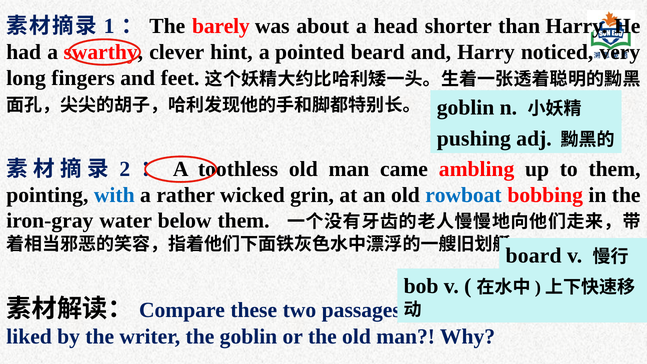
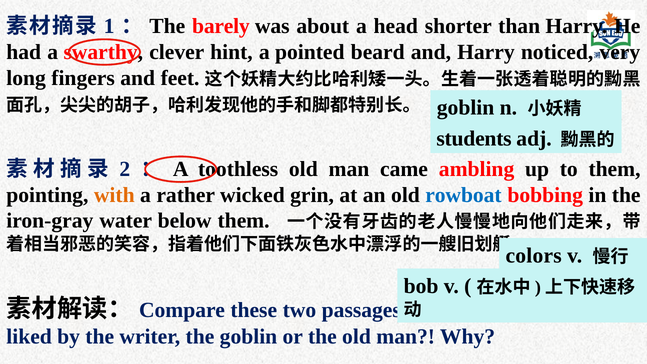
pushing: pushing -> students (474, 138)
with colour: blue -> orange (114, 195)
board: board -> colors (534, 256)
